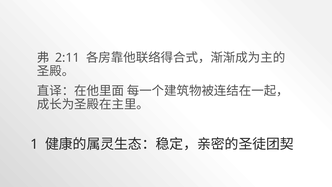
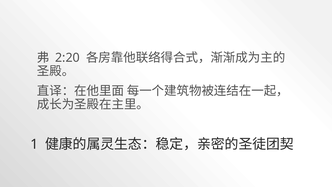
2:11: 2:11 -> 2:20 (67, 58)
